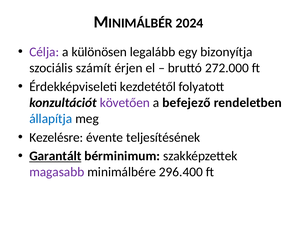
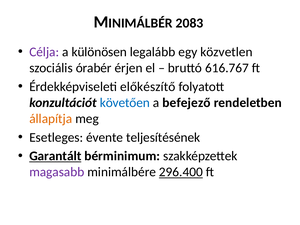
2024: 2024 -> 2083 (190, 23)
bizonyítja: bizonyítja -> közvetlen (226, 52)
számít: számít -> órabér (94, 68)
272.000: 272.000 -> 616.767 (227, 68)
kezdetétől: kezdetétől -> előkészítő (148, 87)
követően colour: purple -> blue (125, 103)
állapítja colour: blue -> orange (51, 119)
Kezelésre: Kezelésre -> Esetleges (56, 137)
296.400 underline: none -> present (181, 172)
